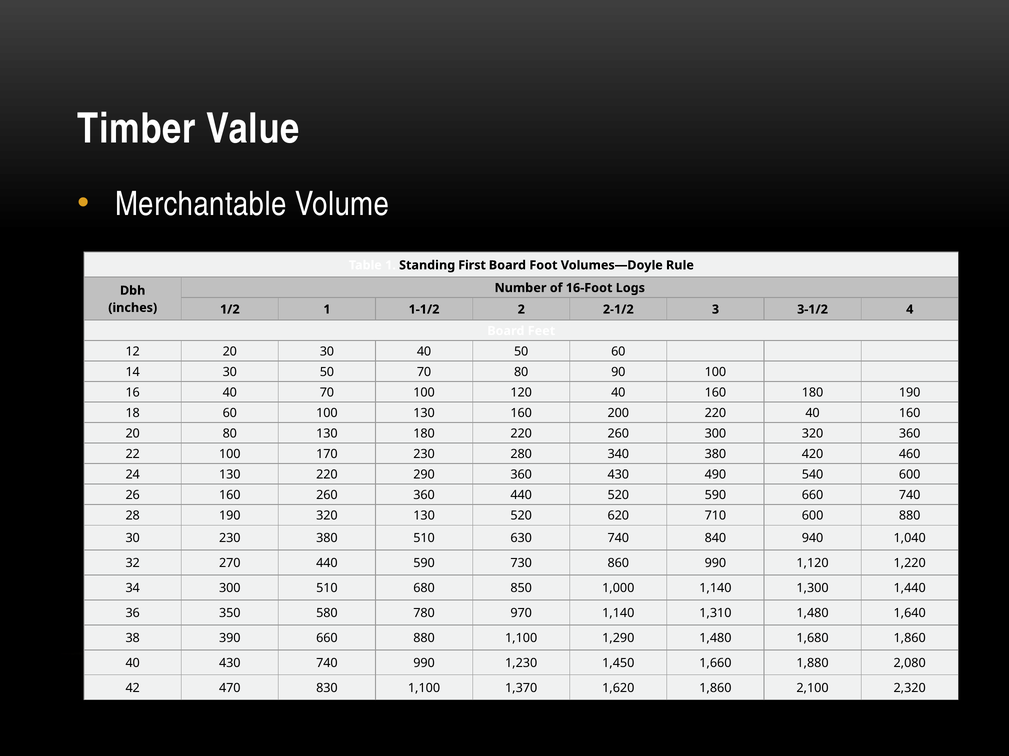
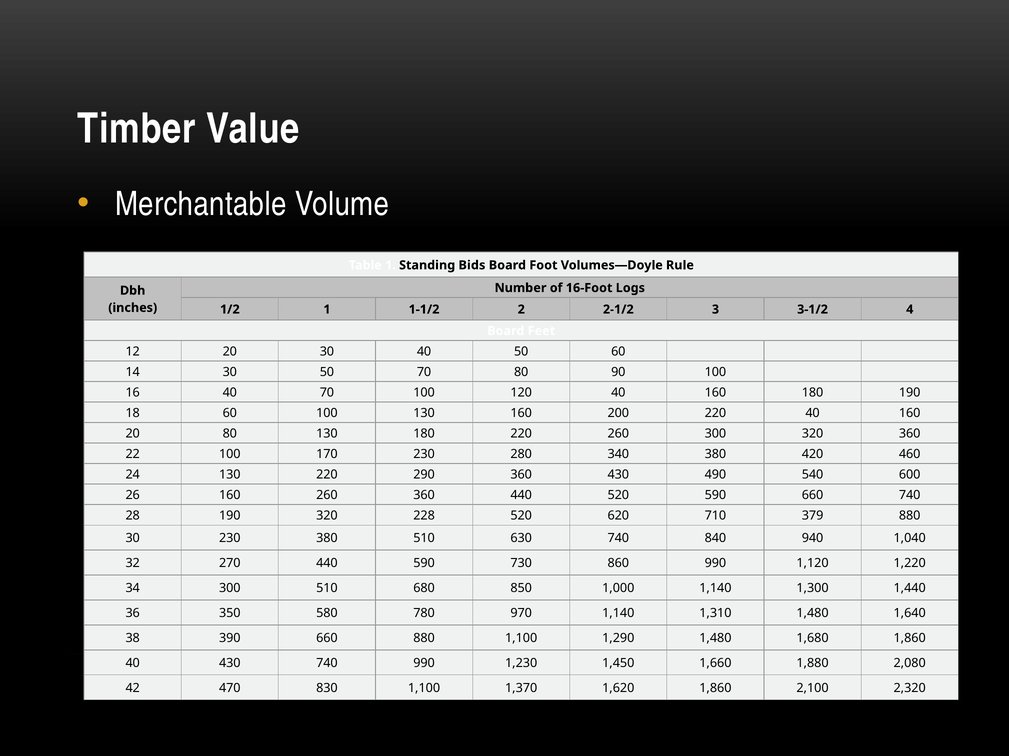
First: First -> Bids (472, 265)
320 130: 130 -> 228 (424, 516)
710 600: 600 -> 379 (813, 516)
